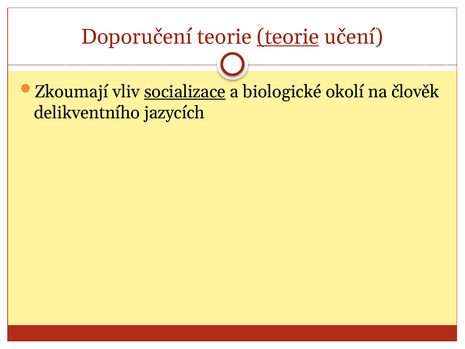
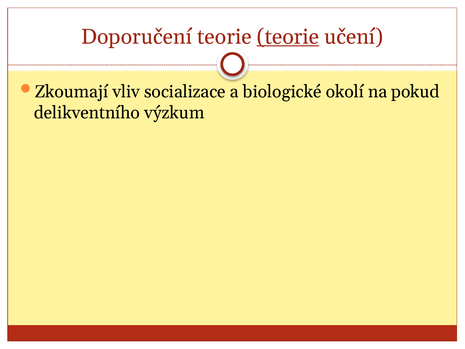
socializace underline: present -> none (185, 92)
člověk: člověk -> pokud (415, 92)
jazycích: jazycích -> výzkum (174, 113)
